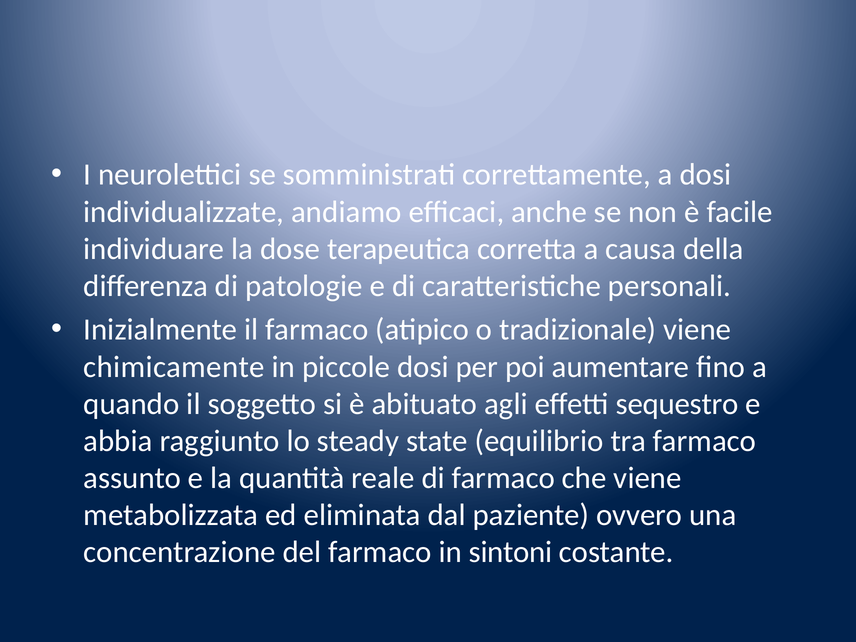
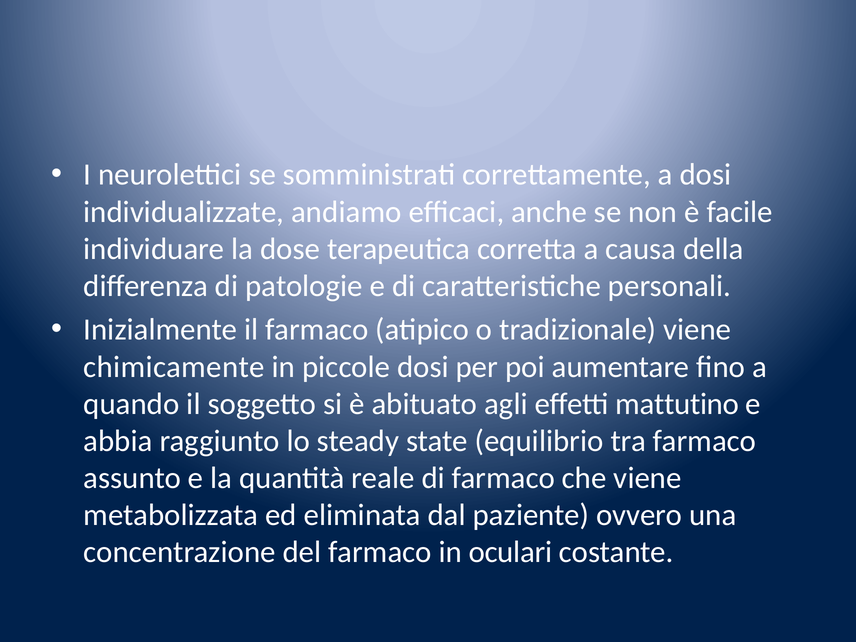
sequestro: sequestro -> mattutino (677, 404)
sintoni: sintoni -> oculari (510, 552)
